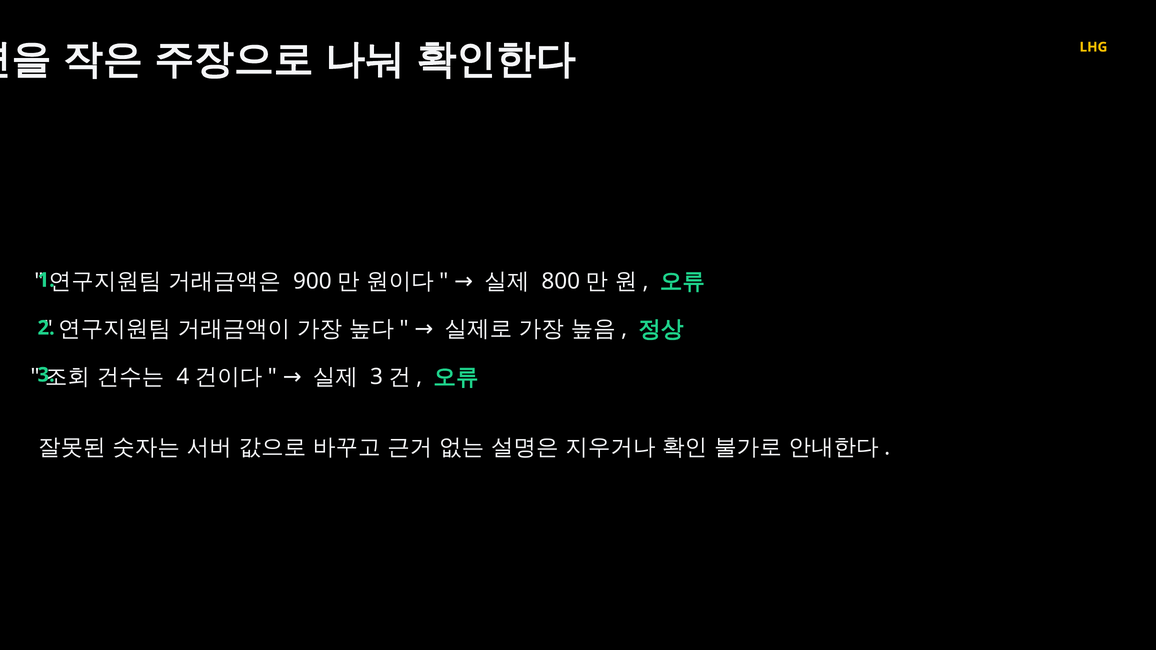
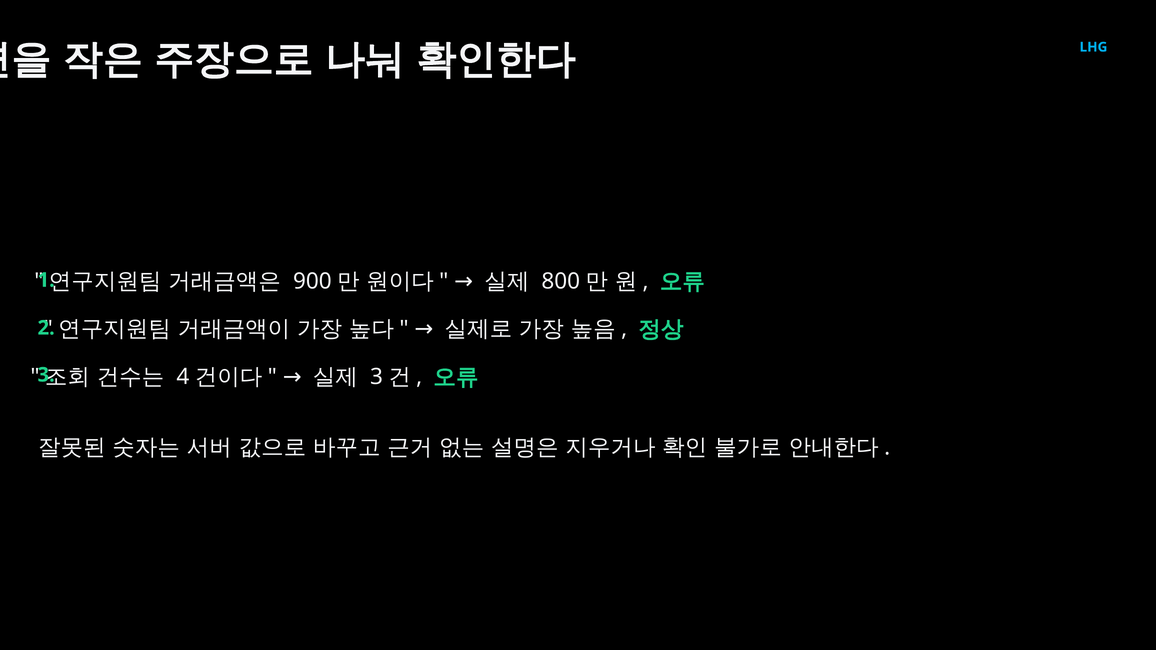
LHG colour: yellow -> light blue (1093, 47)
